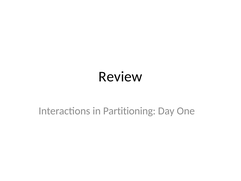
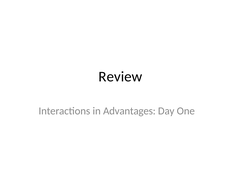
Partitioning: Partitioning -> Advantages (129, 111)
